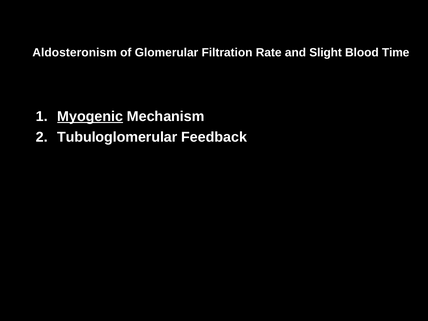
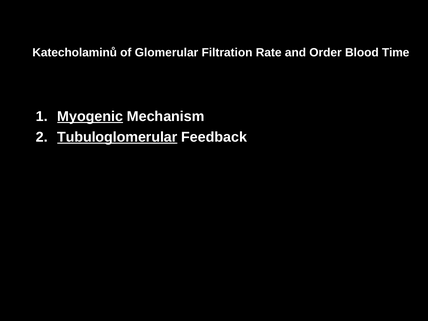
Aldosteronism: Aldosteronism -> Katecholaminů (75, 53)
Slight: Slight -> Order (326, 53)
Tubuloglomerular underline: none -> present (117, 137)
